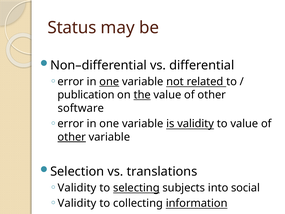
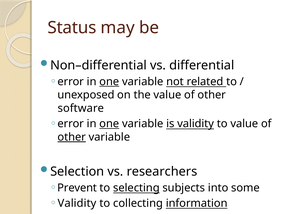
publication: publication -> unexposed (86, 95)
the underline: present -> none (142, 95)
one underline: none -> present (109, 124)
translations: translations -> researchers (162, 171)
Validity: Validity -> Prevent (77, 188)
social: social -> some (245, 188)
